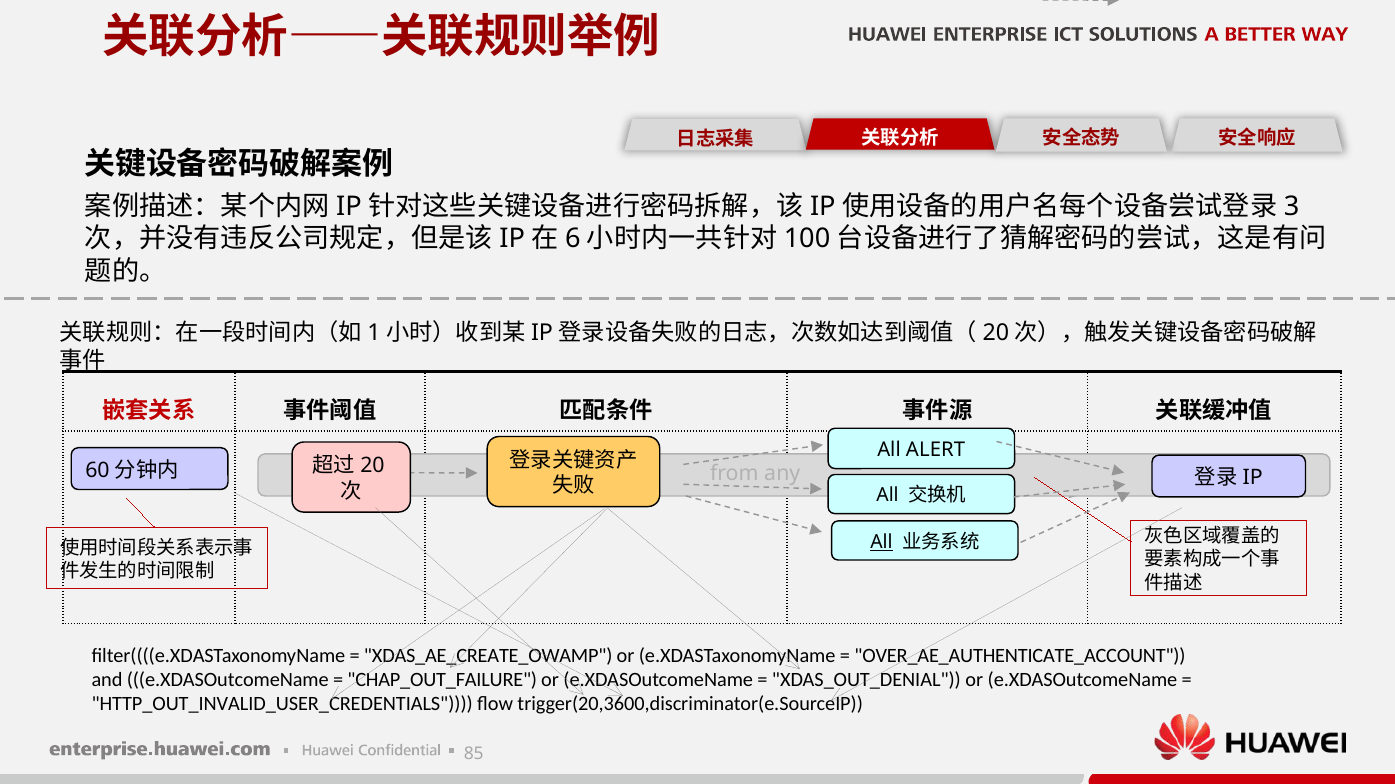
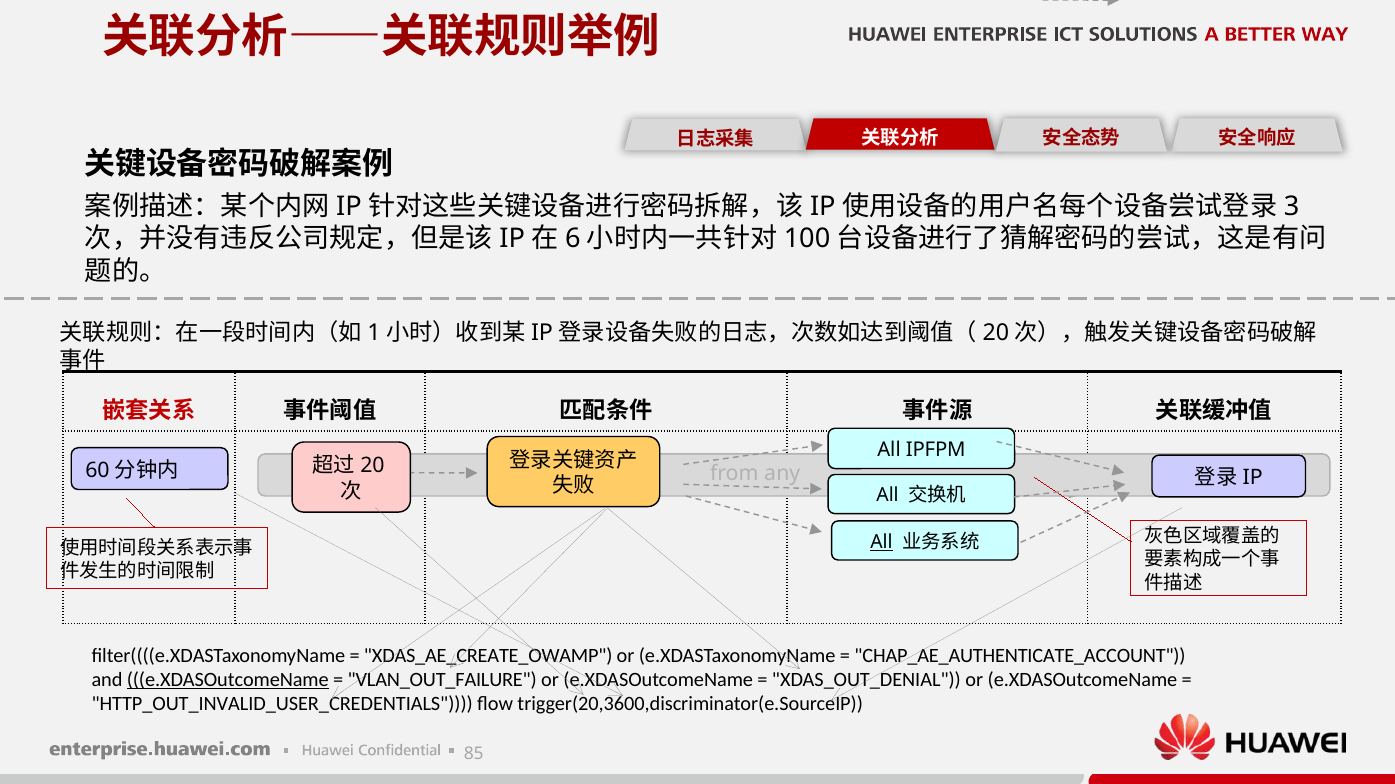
ALERT: ALERT -> IPFPM (936, 450)
OVER_AE_AUTHENTICATE_ACCOUNT: OVER_AE_AUTHENTICATE_ACCOUNT -> CHAP_AE_AUTHENTICATE_ACCOUNT (1020, 656)
e.XDASOutcomeName underline: none -> present (228, 680)
CHAP_OUT_FAILURE: CHAP_OUT_FAILURE -> VLAN_OUT_FAILURE (442, 680)
